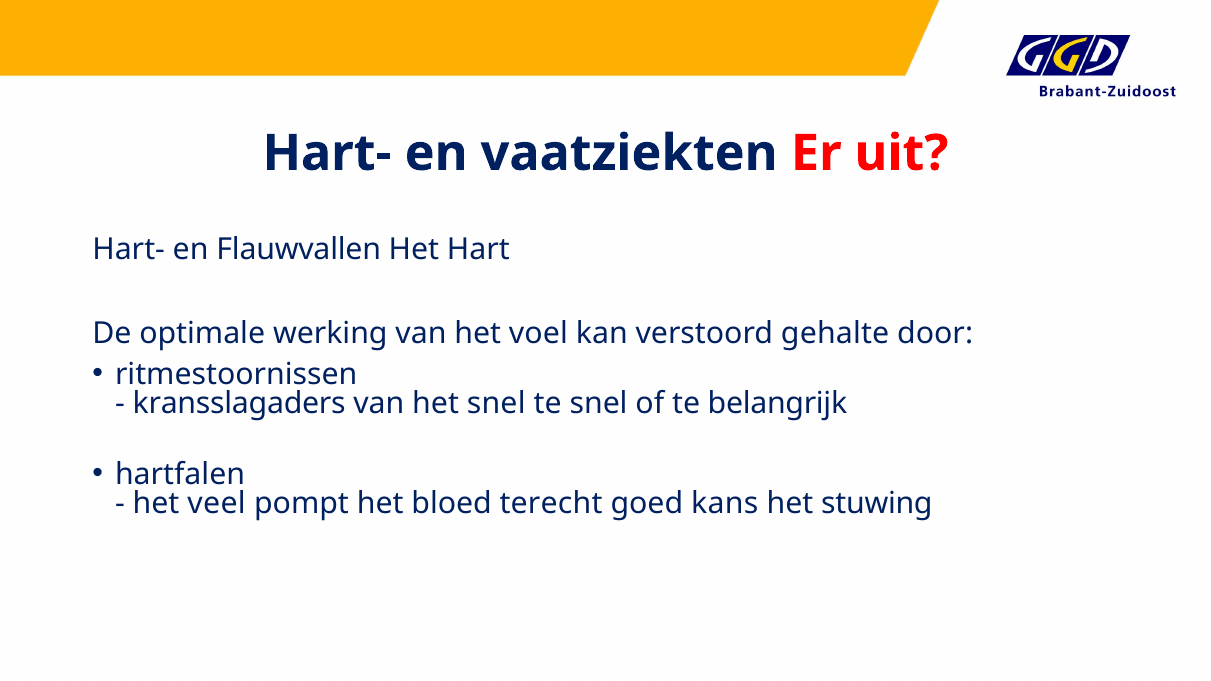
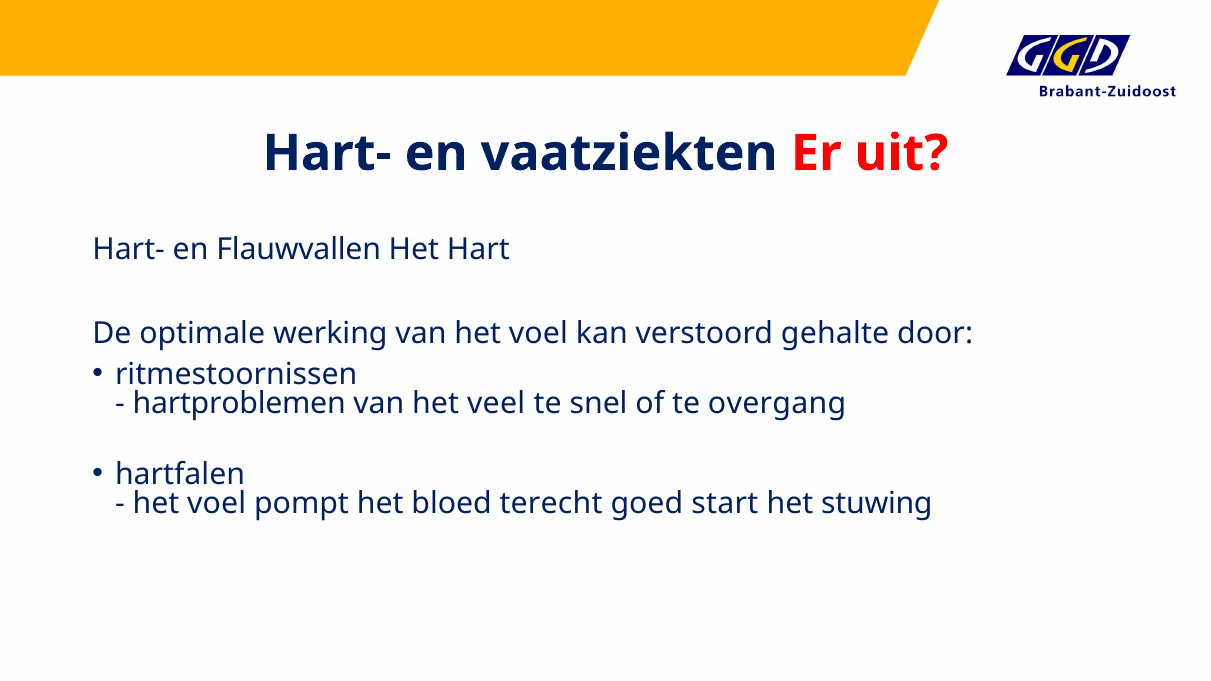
kransslagaders: kransslagaders -> hartproblemen (239, 404)
het snel: snel -> veel (496, 404)
belangrijk: belangrijk -> overgang (777, 404)
veel: veel -> voel (217, 504)
kans: kans -> start (725, 504)
